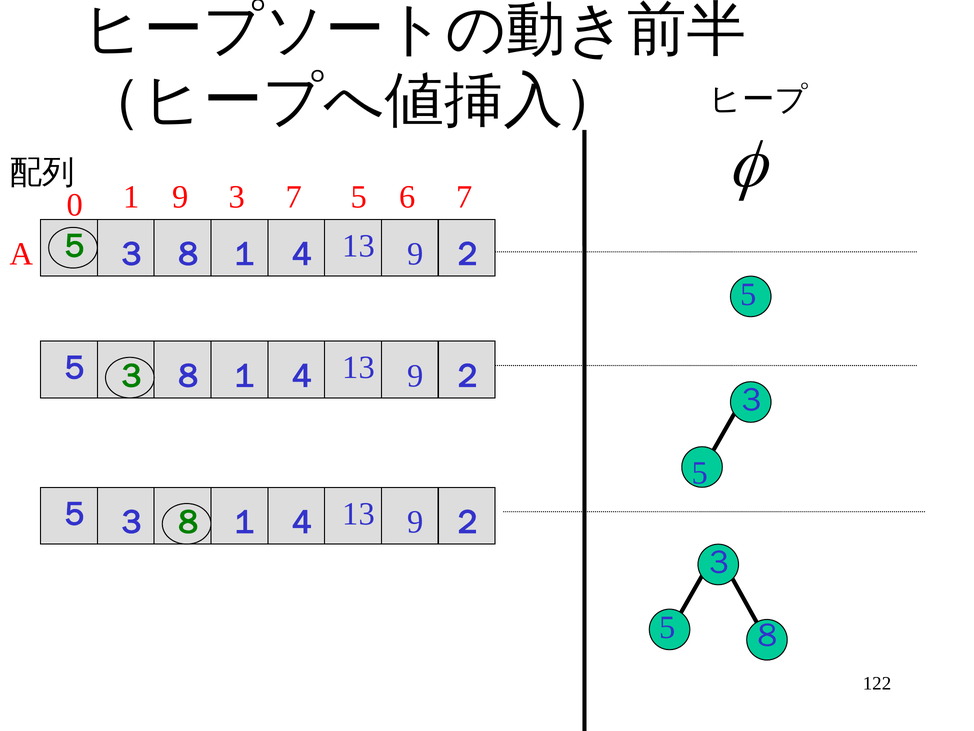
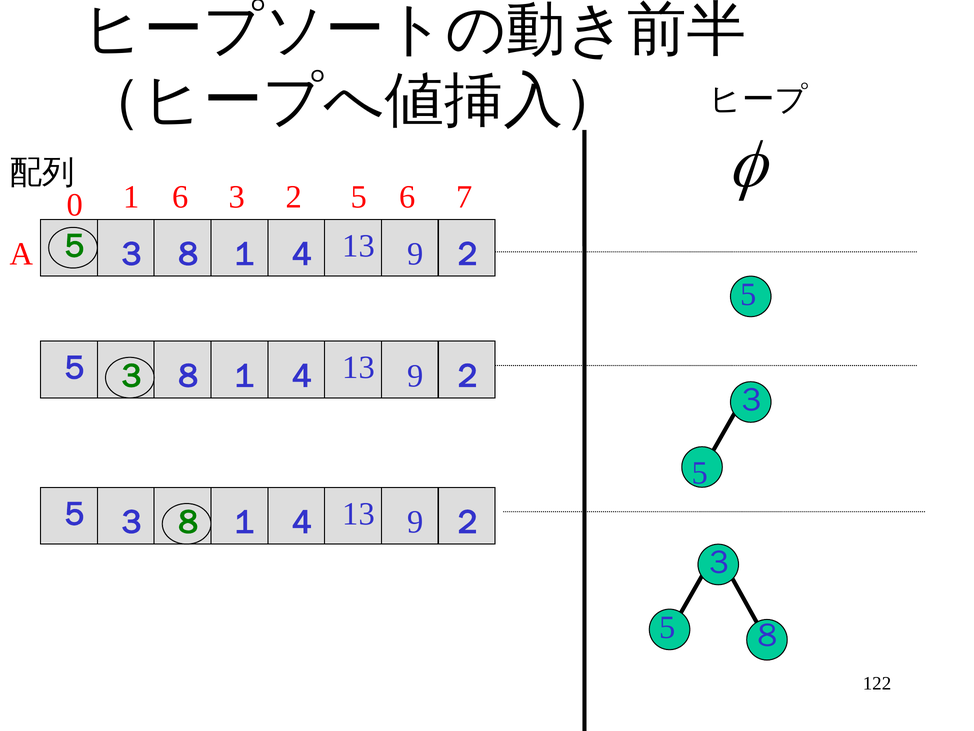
1 9: 9 -> 6 (180, 197)
3 7: 7 -> 2 (294, 197)
